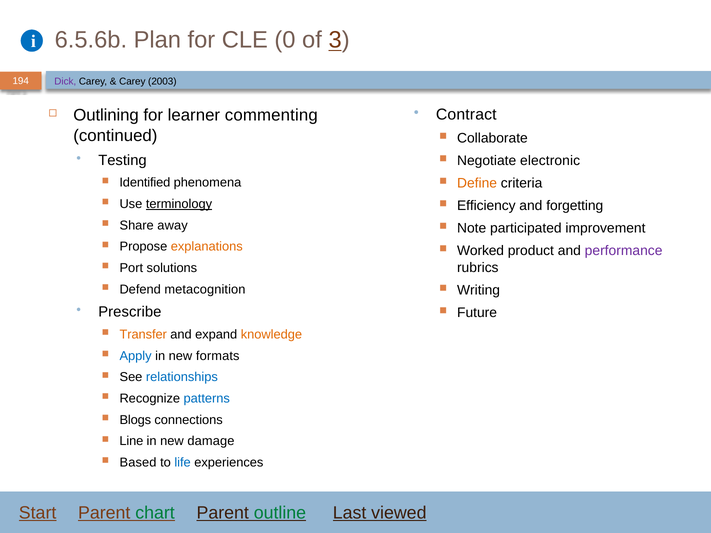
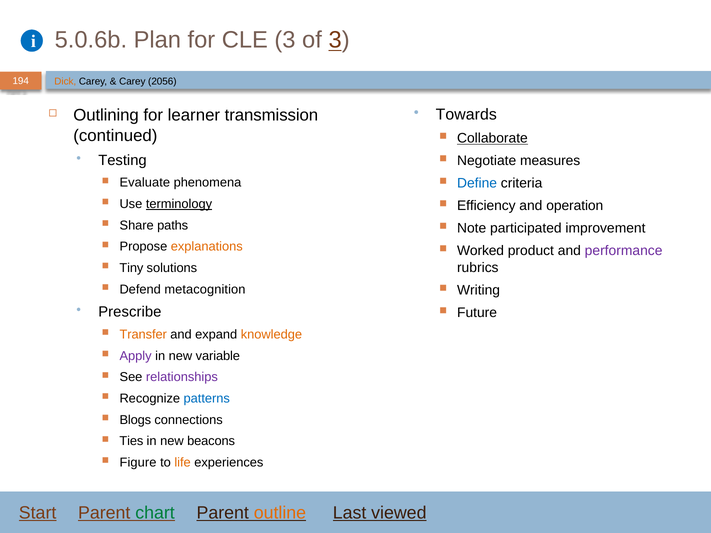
6.5.6b: 6.5.6b -> 5.0.6b (91, 40)
CLE 0: 0 -> 3 (285, 40)
Dick colour: purple -> orange (65, 81)
2003: 2003 -> 2056 (162, 81)
Contract: Contract -> Towards (466, 115)
commenting: commenting -> transmission (271, 115)
Collaborate underline: none -> present (492, 138)
electronic: electronic -> measures (550, 161)
Identified: Identified -> Evaluate (145, 183)
Define colour: orange -> blue (477, 183)
forgetting: forgetting -> operation (575, 206)
away: away -> paths (173, 225)
Port: Port -> Tiny (131, 268)
Apply colour: blue -> purple (136, 356)
formats: formats -> variable (218, 356)
relationships colour: blue -> purple (182, 377)
Line: Line -> Ties (131, 441)
damage: damage -> beacons (211, 441)
Based: Based -> Figure (138, 463)
life colour: blue -> orange (183, 463)
outline colour: green -> orange (280, 513)
